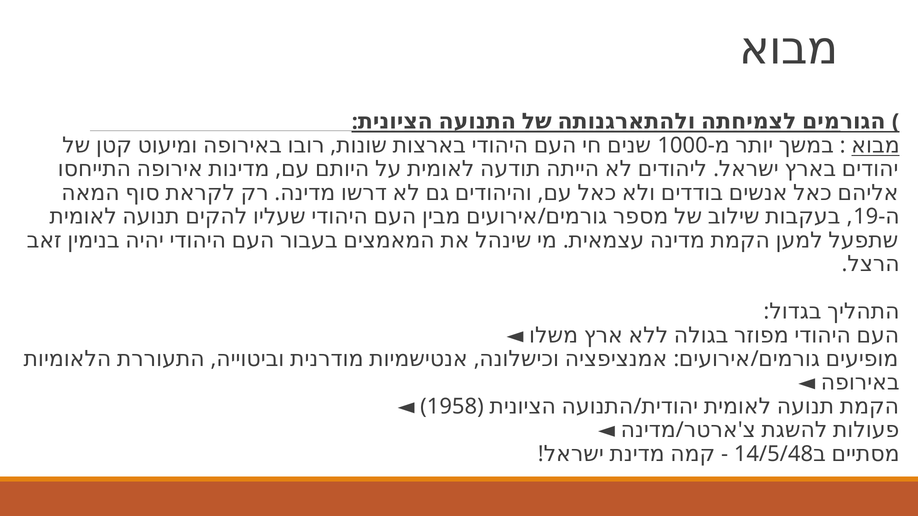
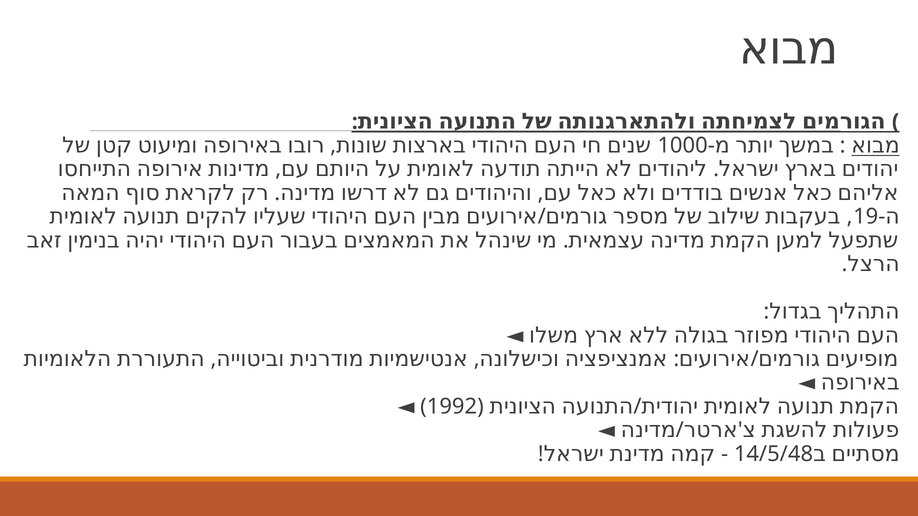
1958: 1958 -> 1992 (452, 407)
